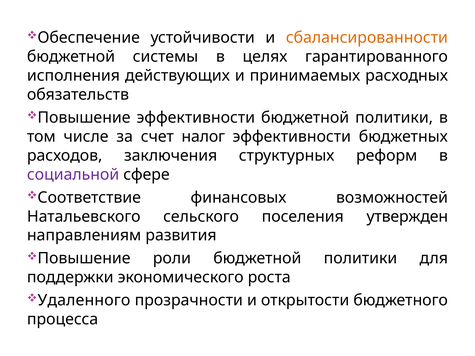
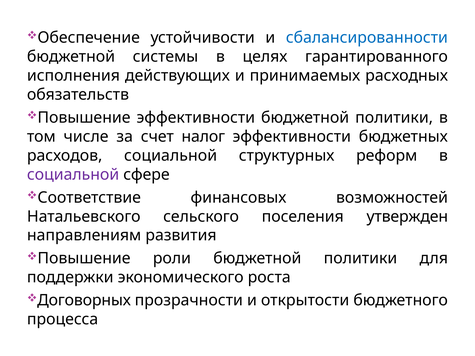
сбалансированности colour: orange -> blue (367, 38)
расходов заключения: заключения -> социальной (171, 156)
Удаленного: Удаленного -> Договорных (84, 301)
